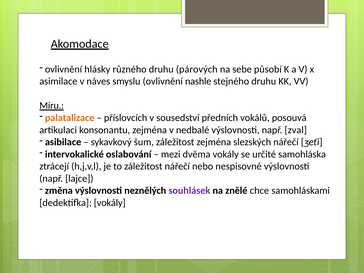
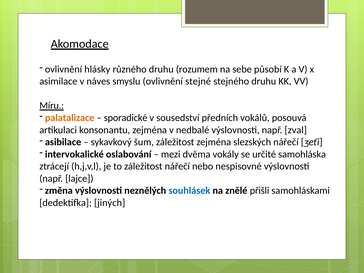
párových: párových -> rozumem (197, 69)
nashle: nashle -> stejné (198, 81)
příslovcích: příslovcích -> sporadické (126, 118)
souhlásek colour: purple -> blue (189, 191)
chce: chce -> přišli (260, 191)
dedektifka vokály: vokály -> jiných (110, 203)
